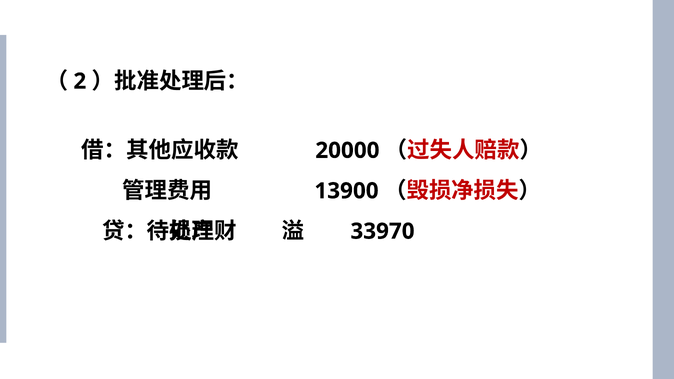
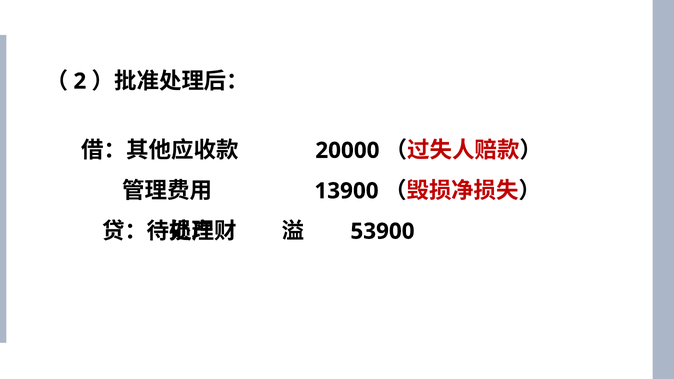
33970: 33970 -> 53900 (382, 231)
